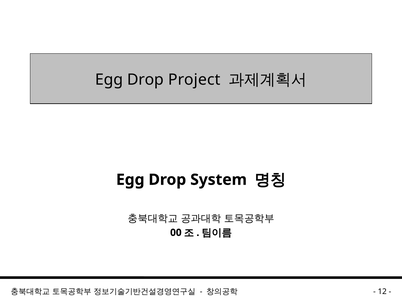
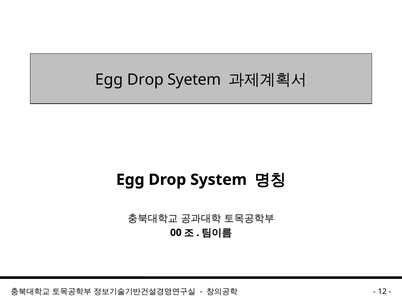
Project: Project -> Syetem (194, 80)
